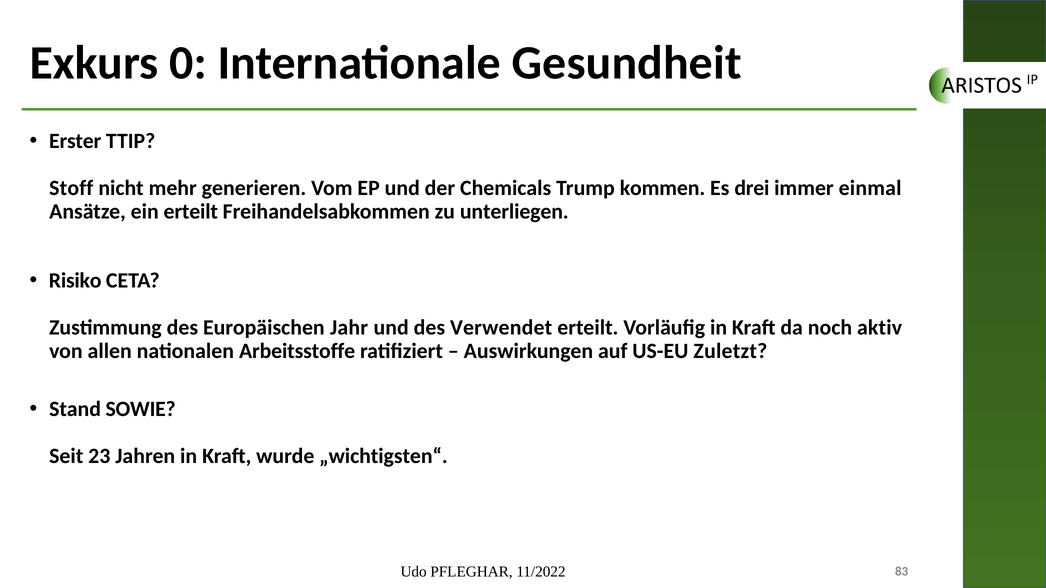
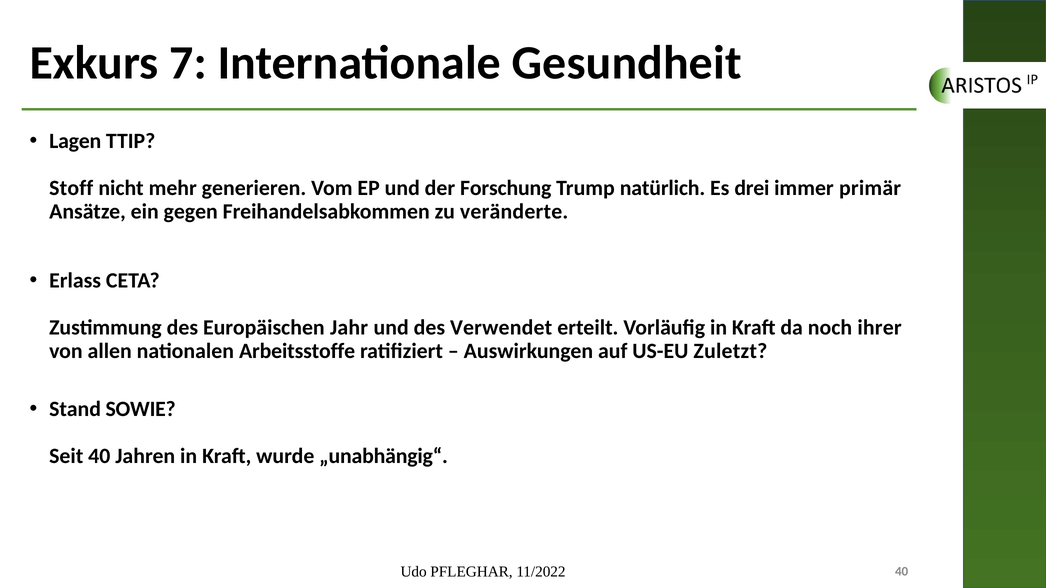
0: 0 -> 7 (188, 63)
Erster: Erster -> Lagen (75, 141)
Chemicals: Chemicals -> Forschung (506, 188)
kommen: kommen -> natürlich (663, 188)
einmal: einmal -> primär (870, 188)
ein erteilt: erteilt -> gegen (191, 212)
unterliegen: unterliegen -> veränderte (514, 212)
Risiko: Risiko -> Erlass (75, 281)
aktiv: aktiv -> ihrer (880, 328)
Seit 23: 23 -> 40 (99, 457)
„wichtigsten“: „wichtigsten“ -> „unabhängig“ (384, 457)
11/2022 83: 83 -> 40 (902, 572)
